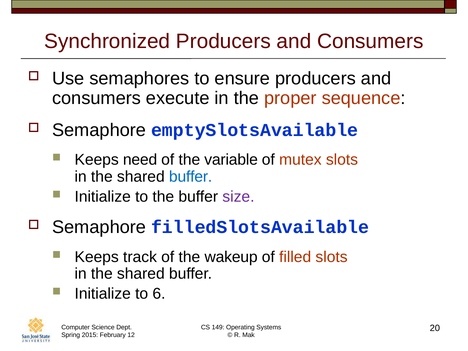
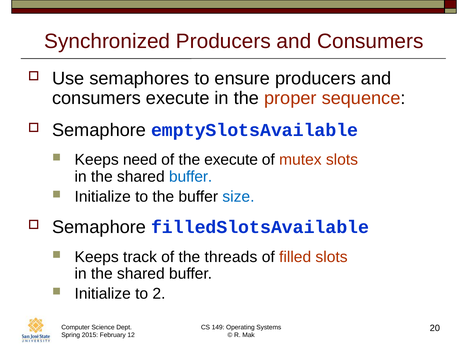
the variable: variable -> execute (231, 160)
size colour: purple -> blue (238, 197)
wakeup: wakeup -> threads (231, 257)
6: 6 -> 2 (159, 294)
